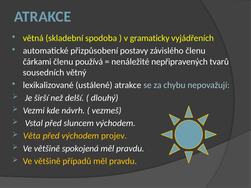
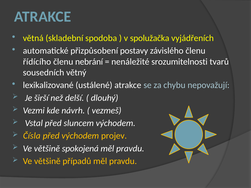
gramaticky: gramaticky -> spolužačka (150, 38)
čárkami: čárkami -> řídícího (37, 62)
používá: používá -> nebrání (89, 62)
nepřipravených: nepřipravených -> srozumitelnosti (179, 62)
Věta: Věta -> Čísla (32, 136)
